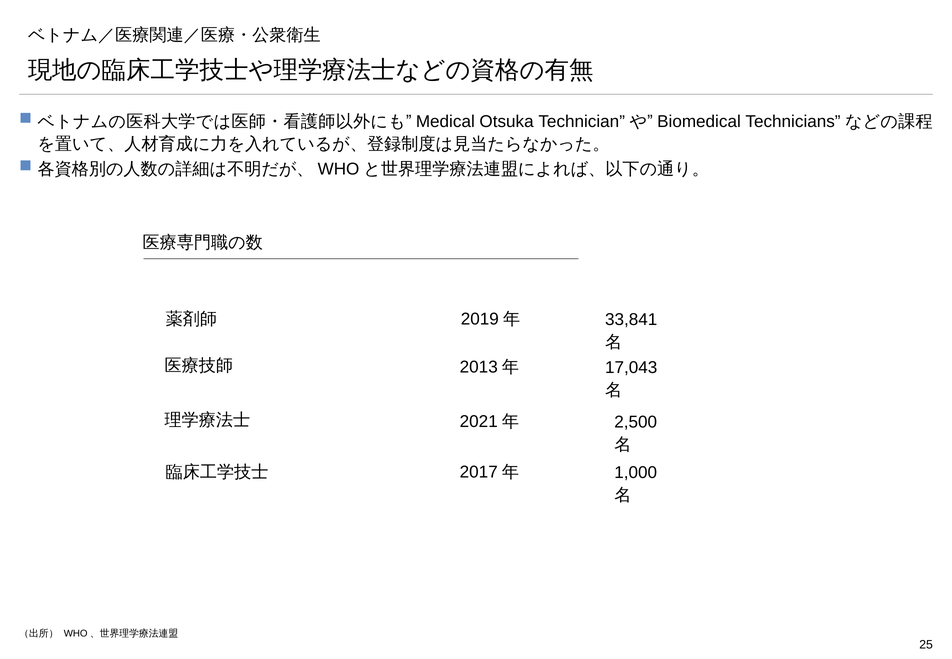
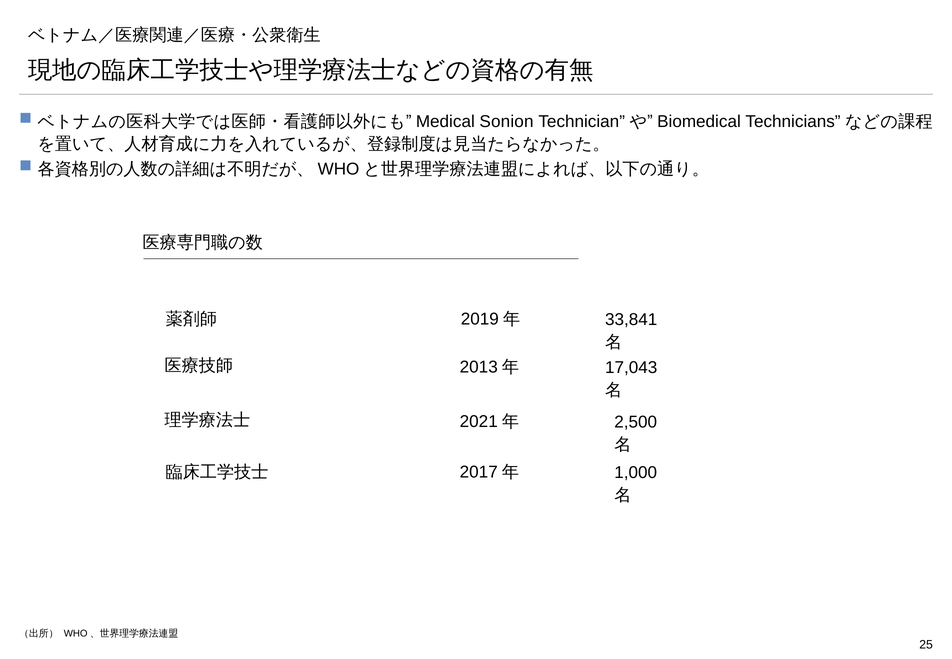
Otsuka: Otsuka -> Sonion (507, 122)
